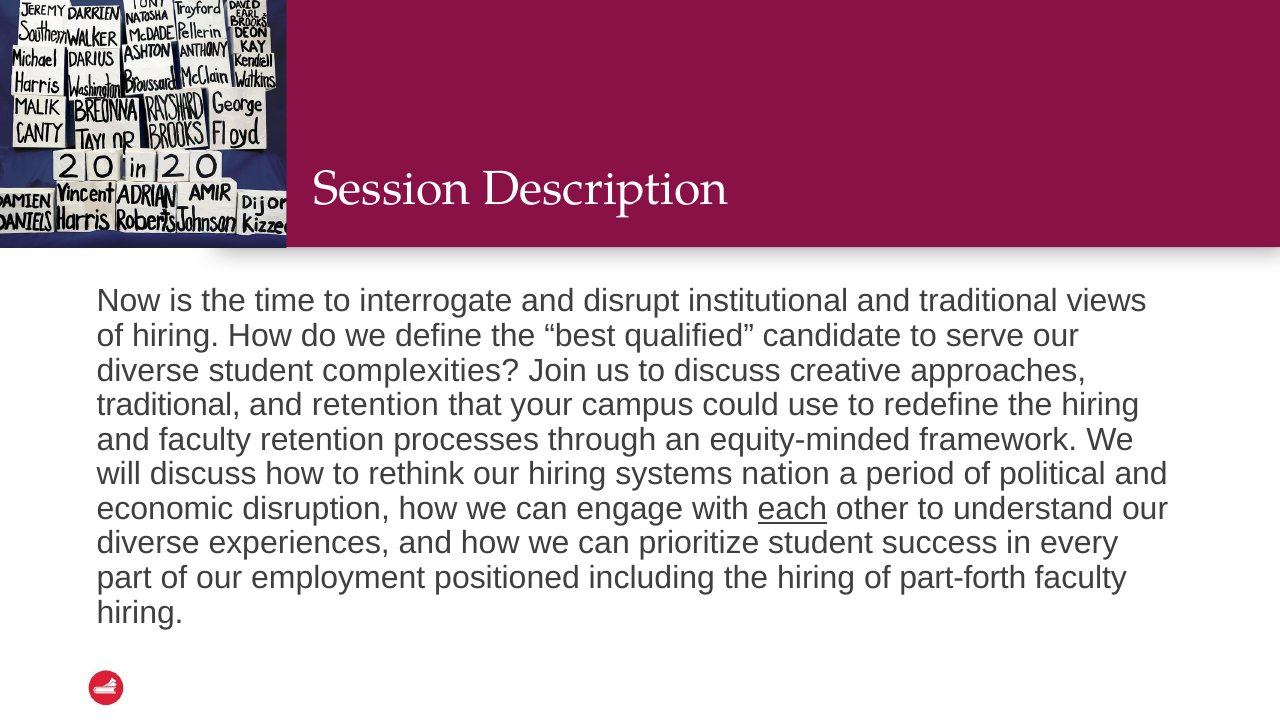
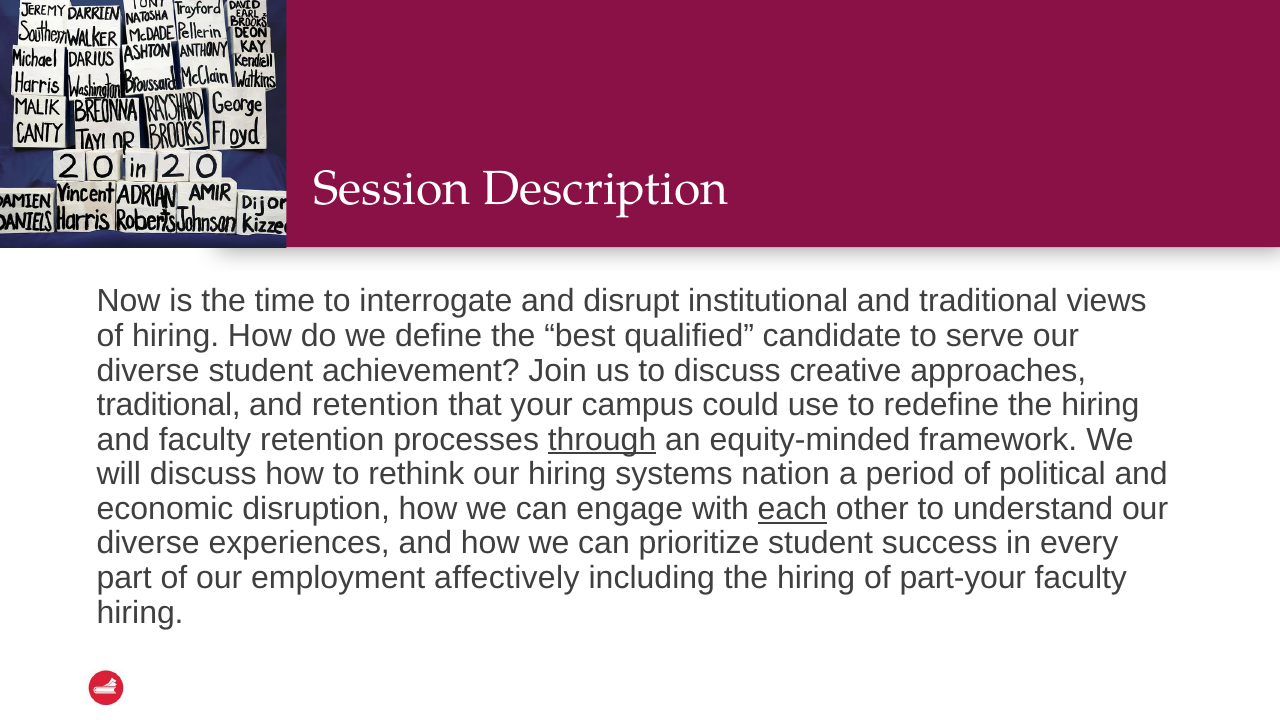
complexities: complexities -> achievement (421, 371)
through underline: none -> present (602, 440)
positioned: positioned -> affectively (507, 578)
part-forth: part-forth -> part-your (963, 578)
